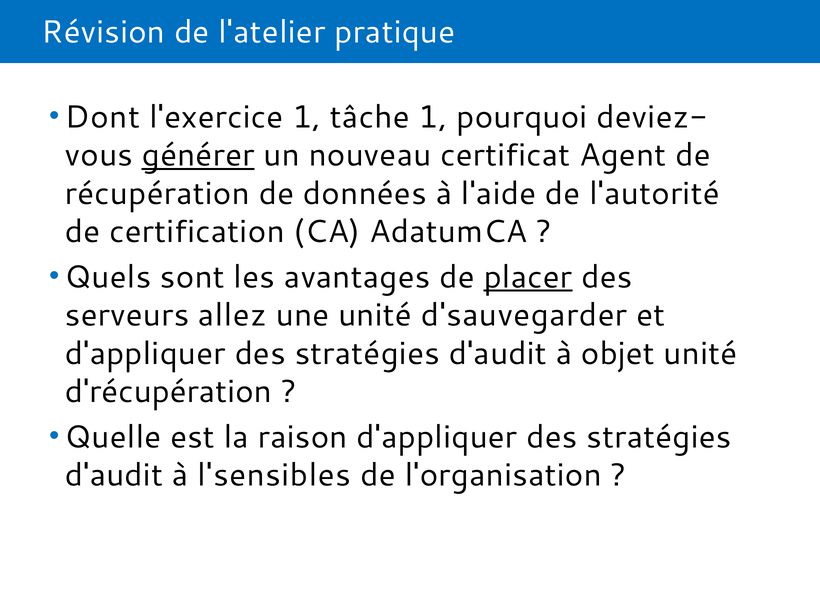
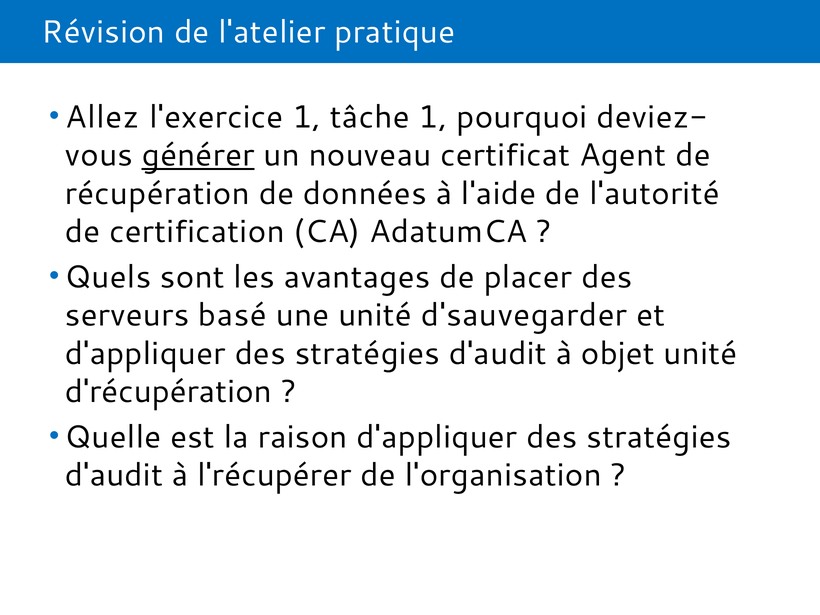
Dont: Dont -> Allez (103, 117)
placer underline: present -> none (528, 277)
allez: allez -> basé (232, 315)
l'sensibles: l'sensibles -> l'récupérer (274, 475)
